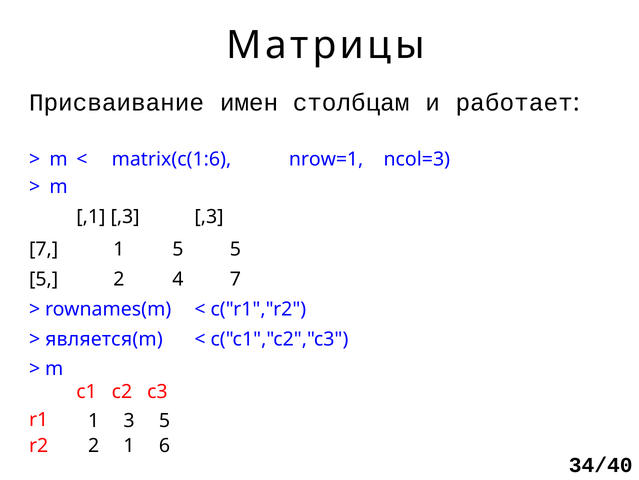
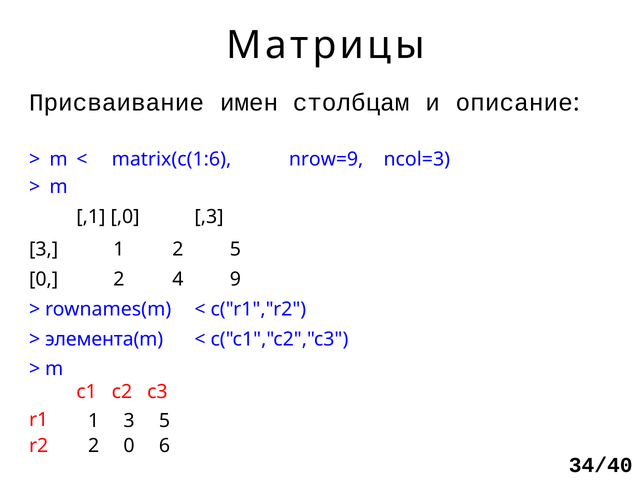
работает: работает -> описание (514, 103)
nrow=1: nrow=1 -> nrow=9 (326, 159)
,1 ,3: ,3 -> ,0 (125, 216)
7: 7 -> 3 (44, 249)
1 5: 5 -> 2 (178, 249)
5: 5 -> 0 (44, 279)
4 7: 7 -> 9 (235, 279)
является(m: является(m -> элемента(m (104, 339)
2 1: 1 -> 0 (129, 445)
